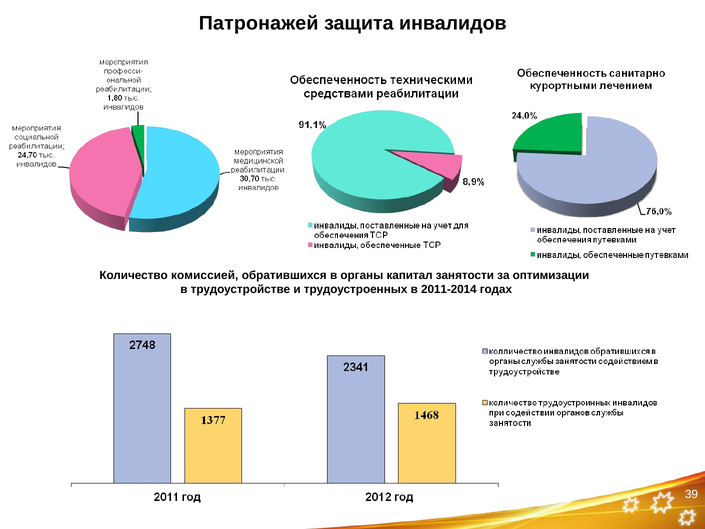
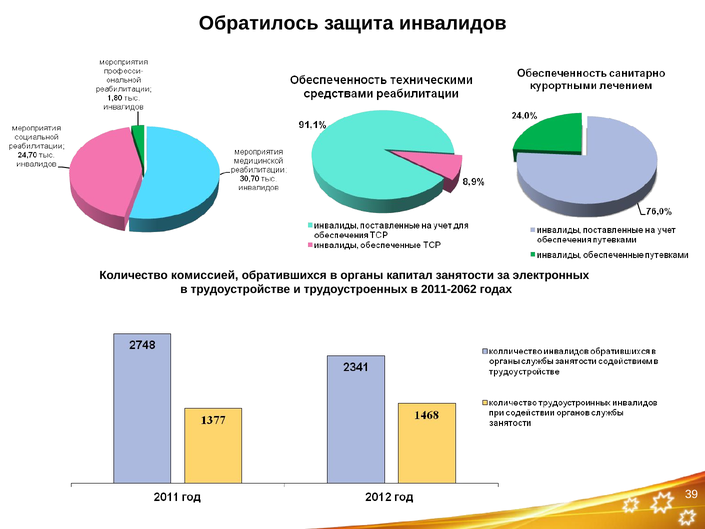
Патронажей: Патронажей -> Обратилось (259, 23)
оптимизации: оптимизации -> электронных (551, 275)
2011-2014: 2011-2014 -> 2011-2062 (449, 289)
